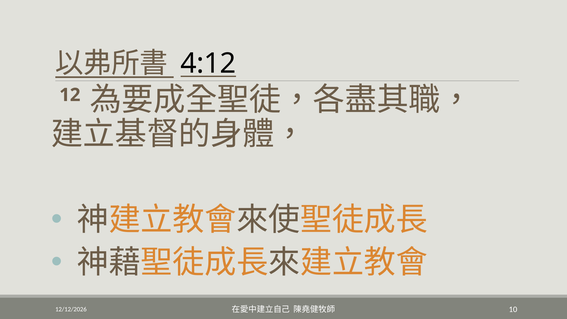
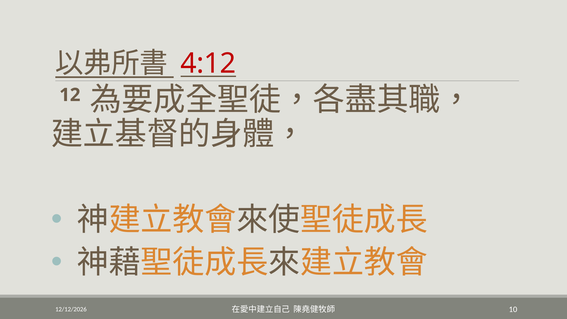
4:12 colour: black -> red (208, 64)
